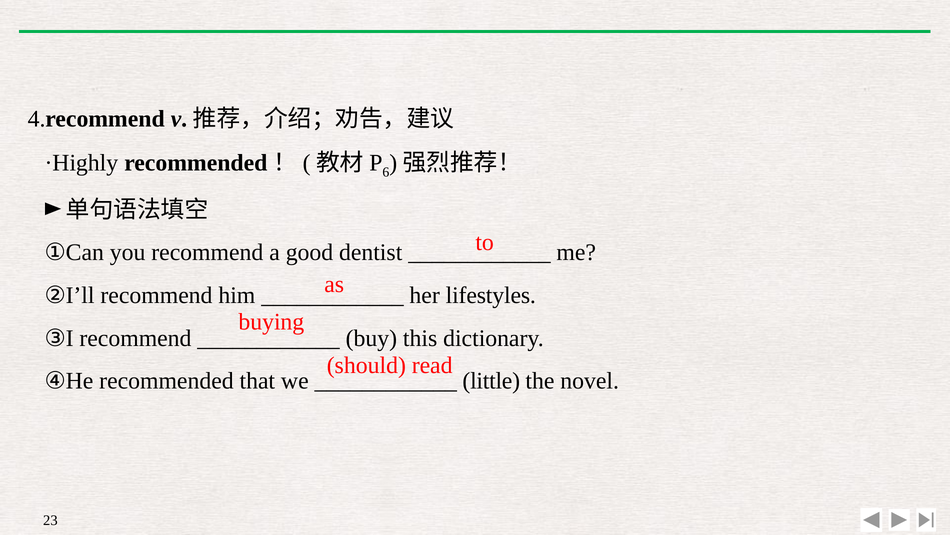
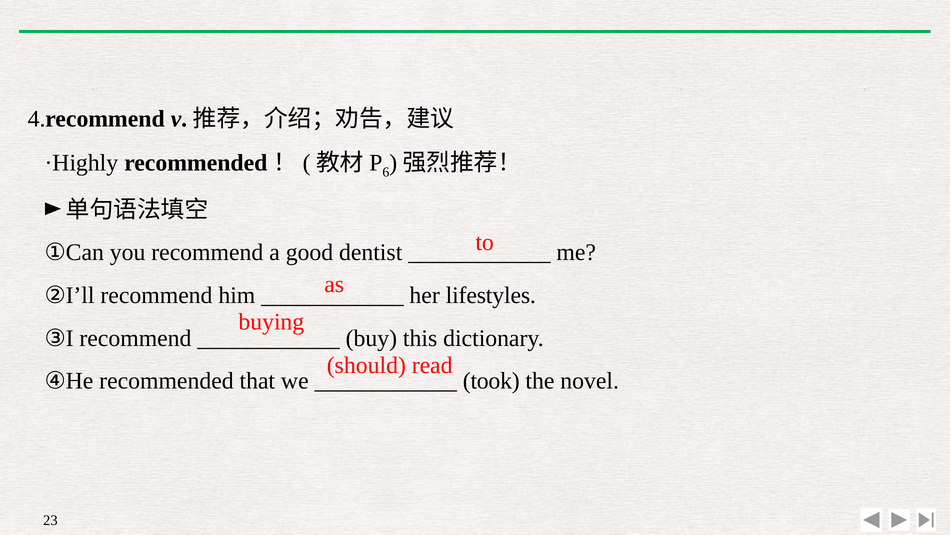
little: little -> took (491, 381)
